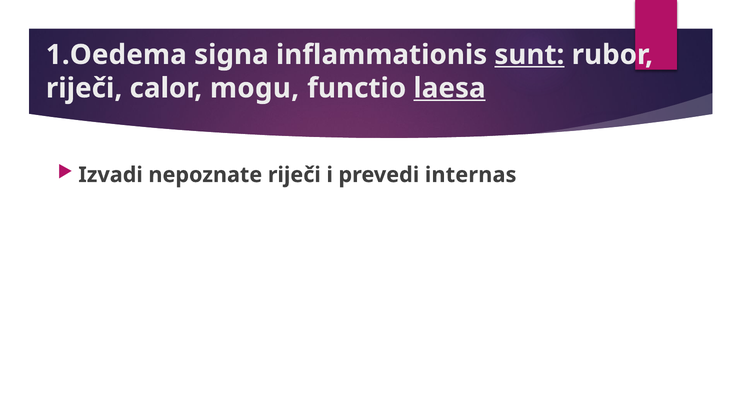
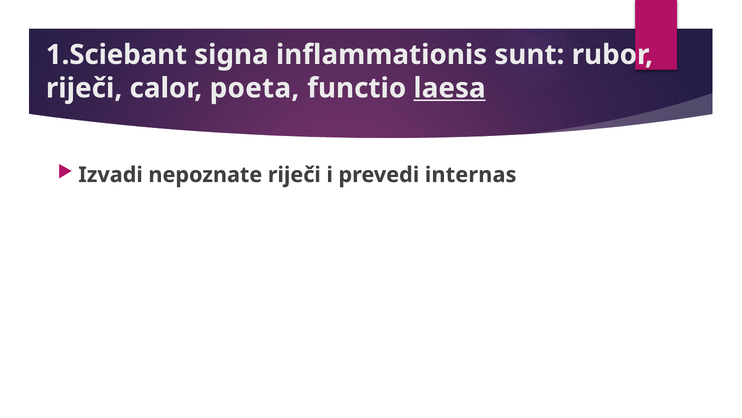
1.Oedema: 1.Oedema -> 1.Sciebant (116, 55)
sunt underline: present -> none (529, 55)
mogu: mogu -> poeta (254, 88)
